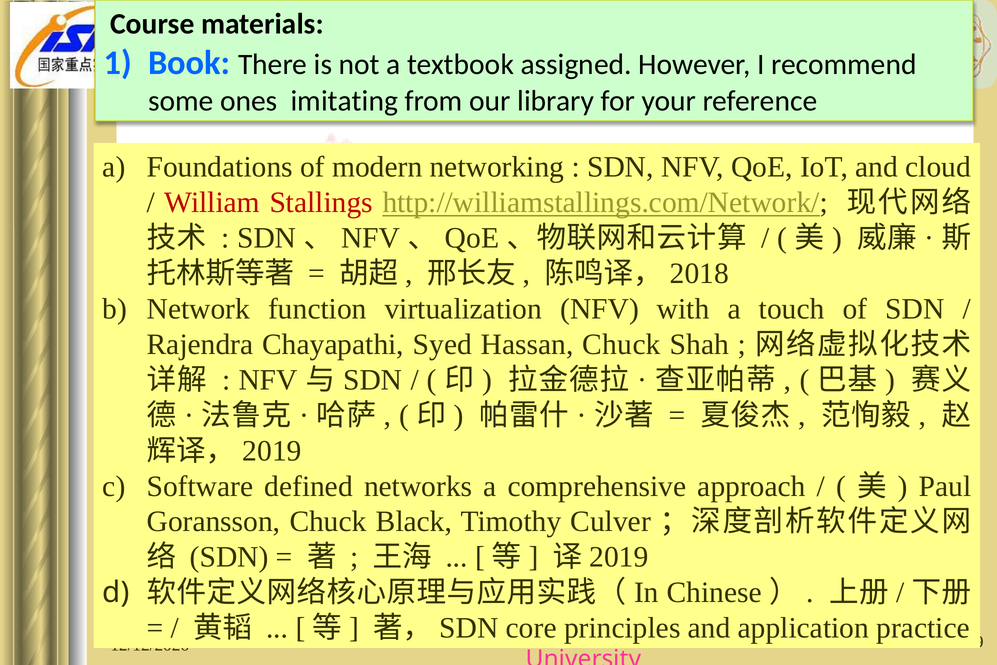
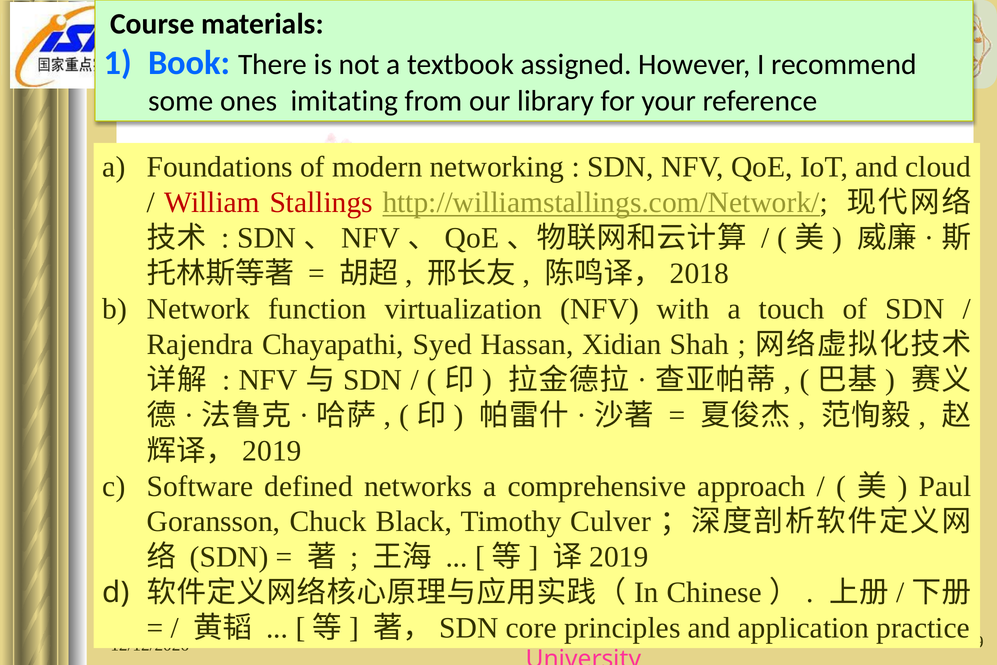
Hassan Chuck: Chuck -> Xidian (622, 344)
